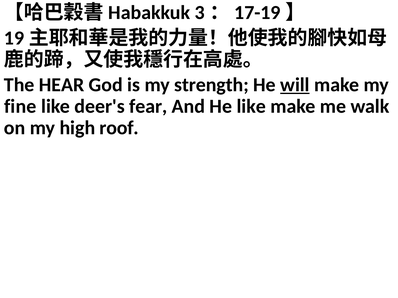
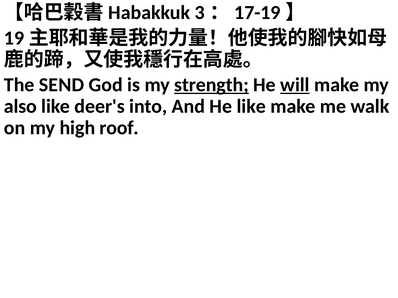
HEAR: HEAR -> SEND (62, 85)
strength underline: none -> present (211, 85)
fine: fine -> also (20, 107)
fear: fear -> into (148, 107)
